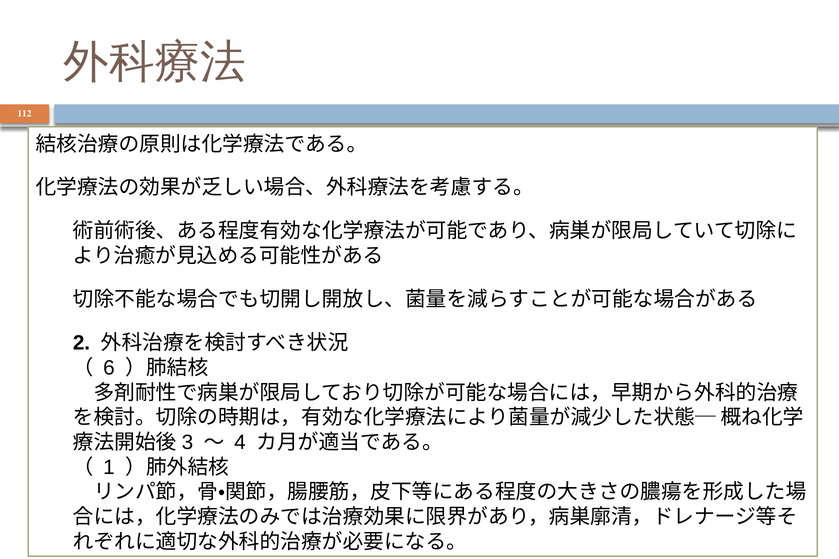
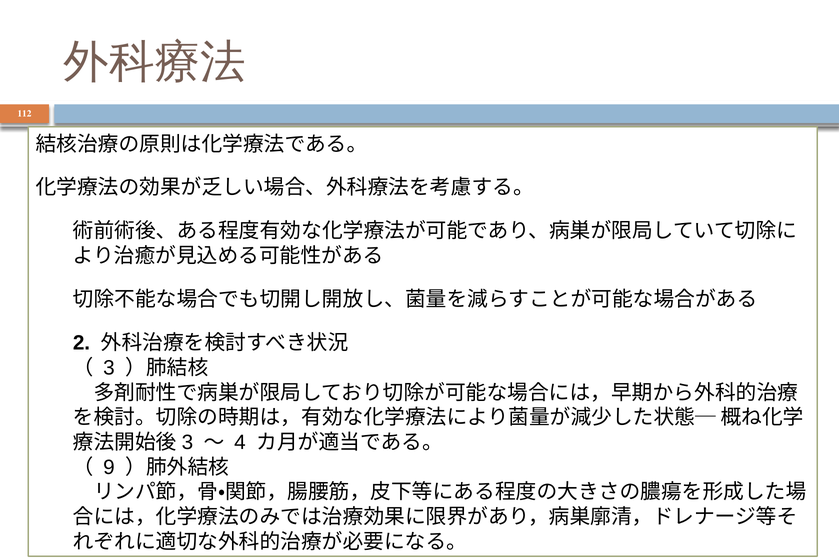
6: 6 -> 3 (109, 368)
1: 1 -> 9 (109, 468)
